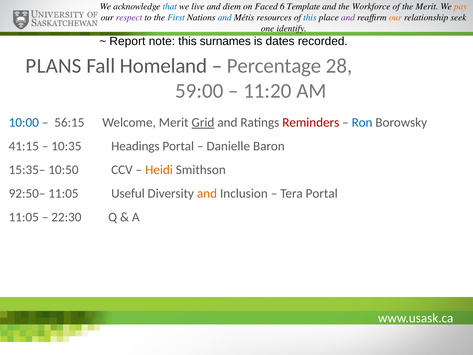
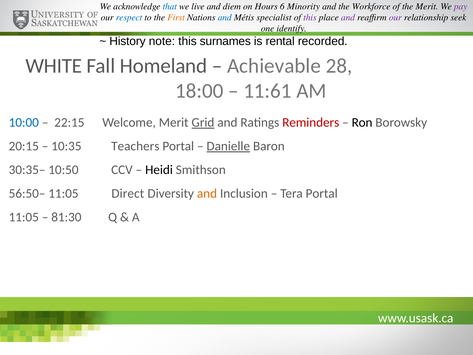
Faced: Faced -> Hours (266, 6)
Template: Template -> Minority (303, 6)
pay colour: orange -> purple (461, 6)
respect colour: purple -> blue (129, 17)
First colour: blue -> orange (176, 17)
resources: resources -> specialist (274, 17)
this colour: blue -> purple (310, 17)
our colour: orange -> purple (395, 17)
Report: Report -> History (128, 41)
dates: dates -> rental (280, 41)
PLANS: PLANS -> WHITE (54, 66)
Percentage: Percentage -> Achievable (274, 66)
59:00: 59:00 -> 18:00 (199, 91)
11:20: 11:20 -> 11:61 (267, 91)
56:15: 56:15 -> 22:15 (69, 122)
Ron colour: blue -> black (362, 122)
41:15: 41:15 -> 20:15 (24, 146)
Headings: Headings -> Teachers (135, 146)
Danielle underline: none -> present (228, 146)
15:35–: 15:35– -> 30:35– (27, 170)
Heidi colour: orange -> black (159, 170)
92:50–: 92:50– -> 56:50– (27, 193)
Useful: Useful -> Direct (128, 193)
22:30: 22:30 -> 81:30 (66, 217)
